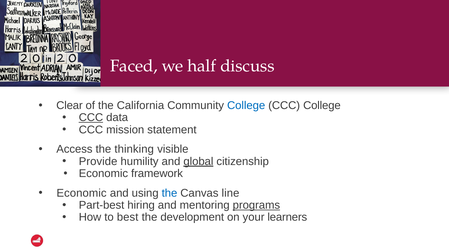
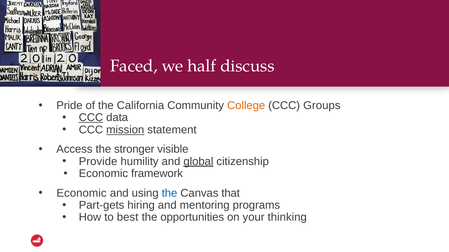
Clear: Clear -> Pride (69, 106)
College colour: blue -> orange (246, 106)
CCC College: College -> Groups (322, 106)
mission underline: none -> present (125, 130)
thinking: thinking -> stronger (134, 150)
line: line -> that (231, 193)
Part-best: Part-best -> Part-gets (102, 206)
programs underline: present -> none (256, 206)
development: development -> opportunities (192, 218)
learners: learners -> thinking (287, 218)
